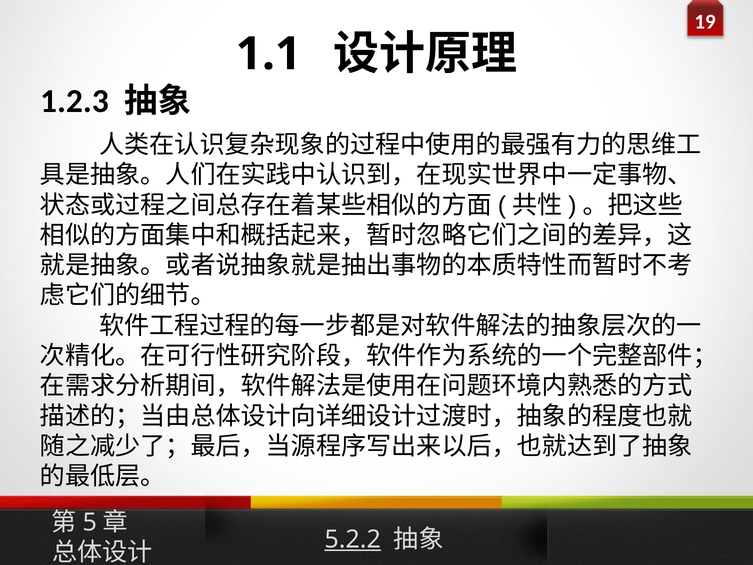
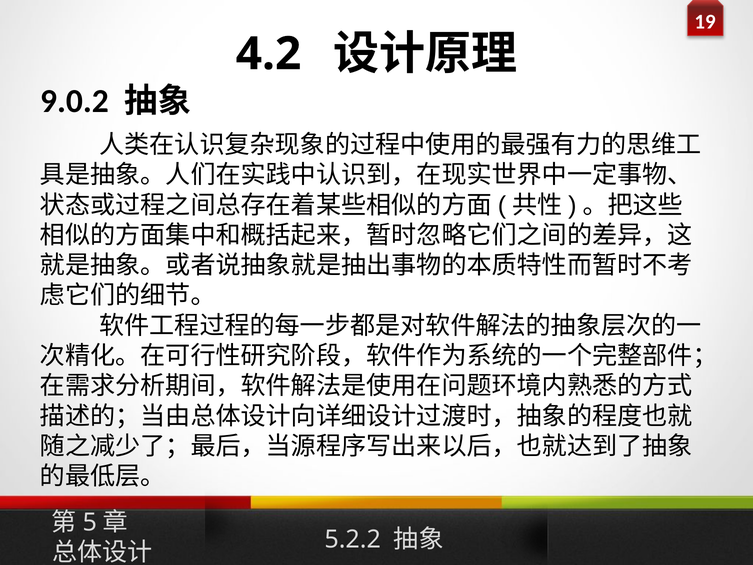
1.1: 1.1 -> 4.2 (269, 54)
1.2.3: 1.2.3 -> 9.0.2 (74, 101)
5.2.2 underline: present -> none (353, 539)
